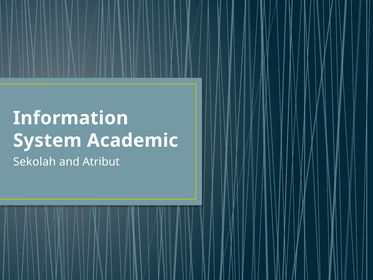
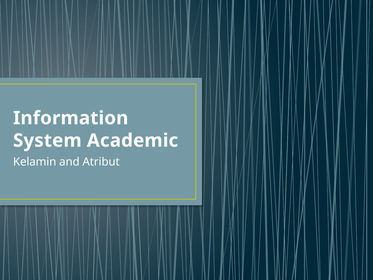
Sekolah: Sekolah -> Kelamin (35, 162)
